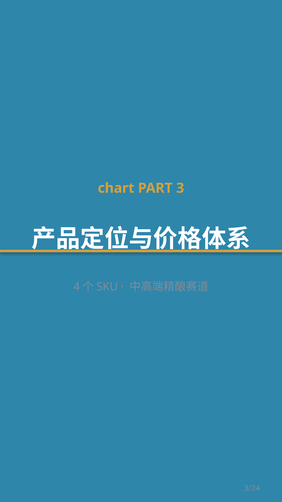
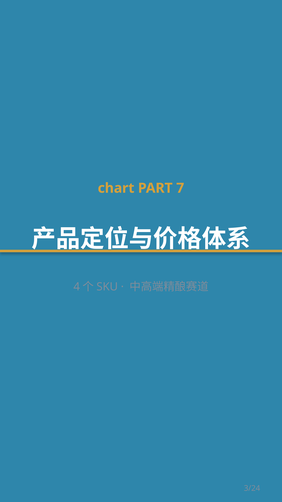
3: 3 -> 7 (180, 188)
